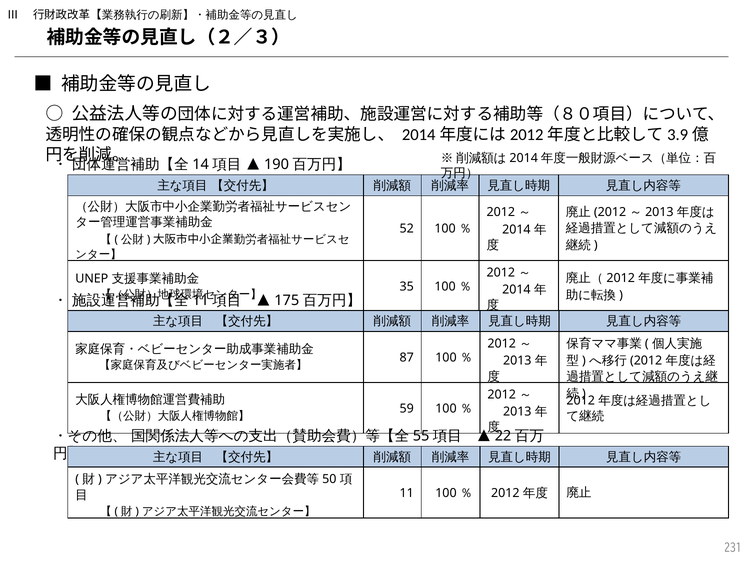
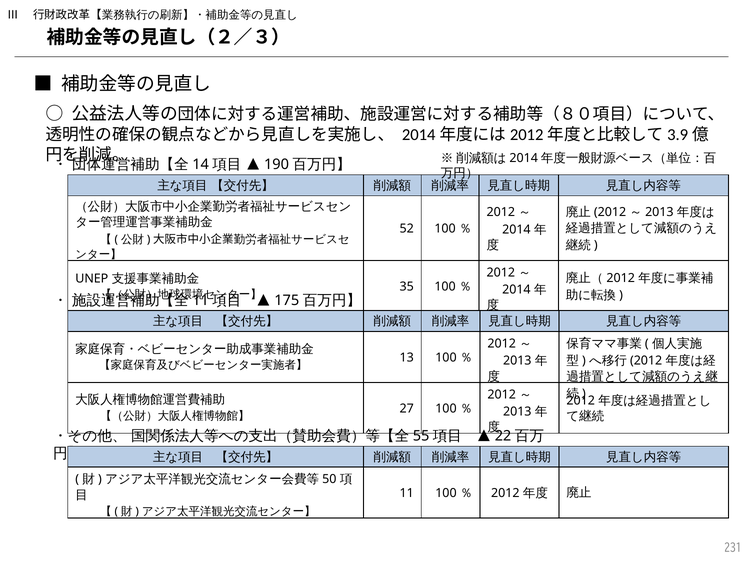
87: 87 -> 13 (407, 357)
59: 59 -> 27 (407, 408)
